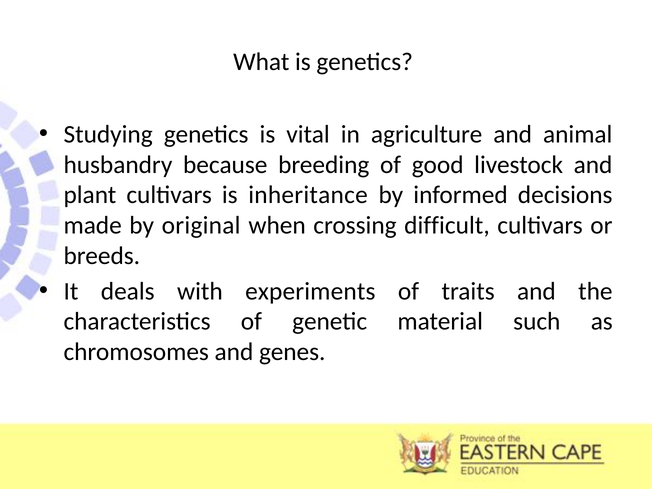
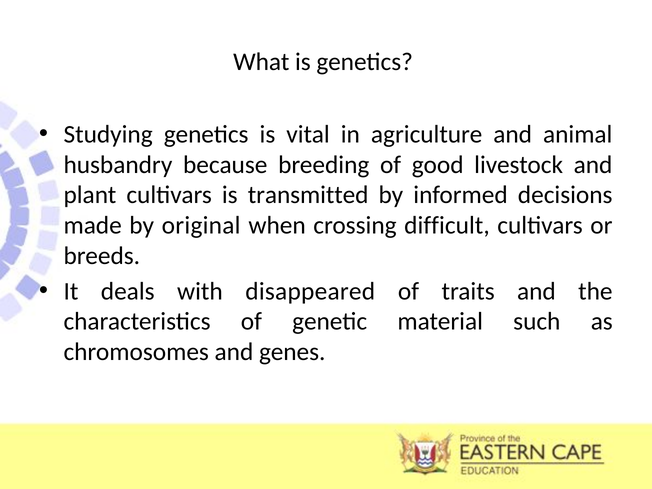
inheritance: inheritance -> transmitted (308, 195)
experiments: experiments -> disappeared (310, 291)
